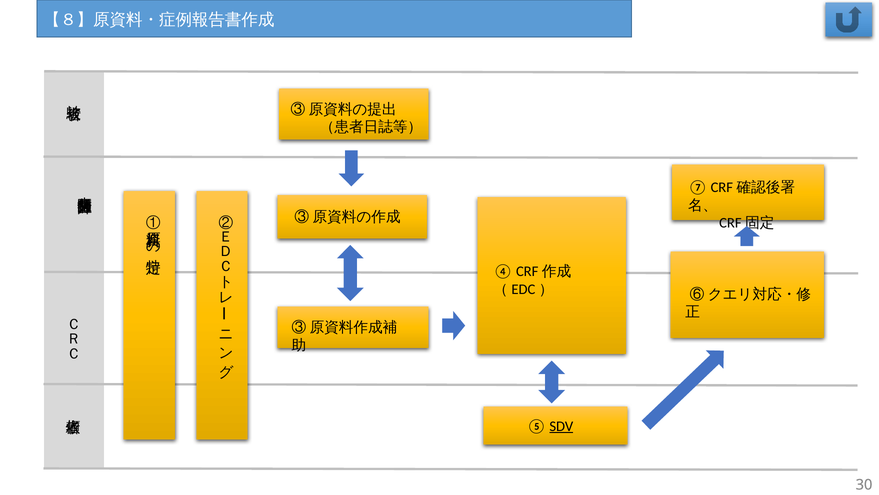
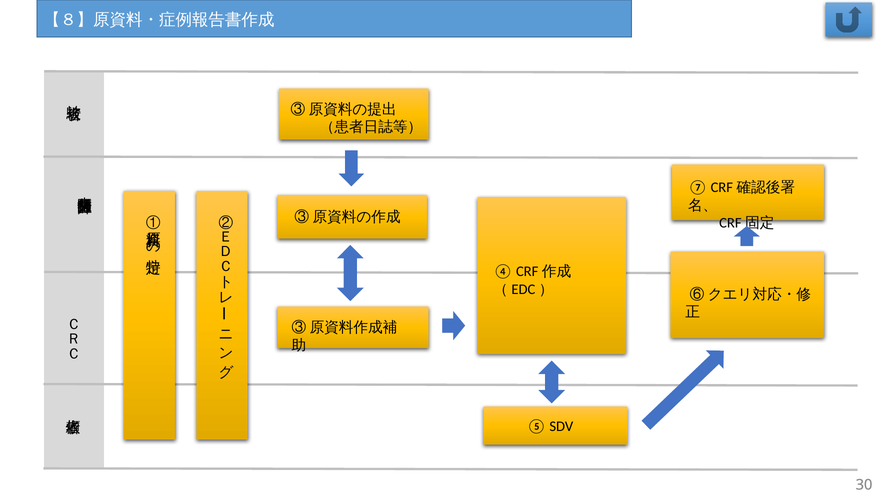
SDV underline: present -> none (561, 426)
